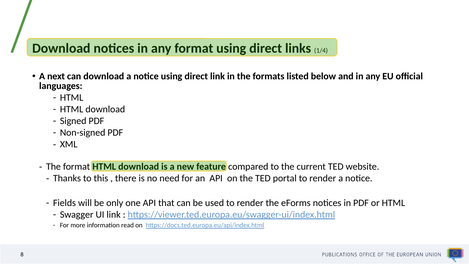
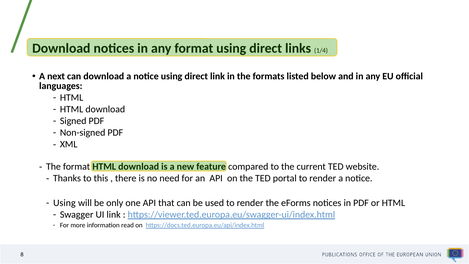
Fields: Fields -> Using (64, 203)
